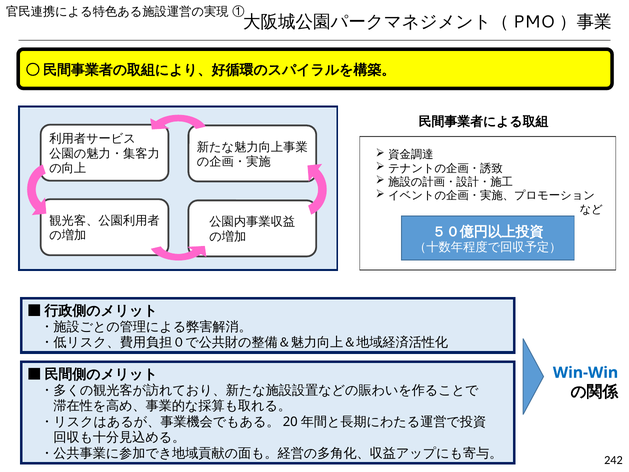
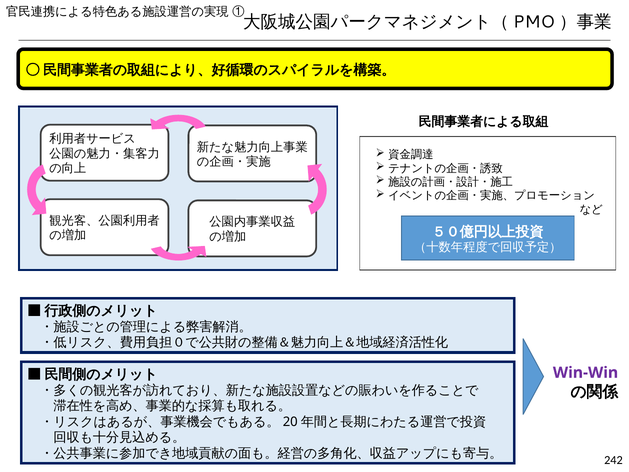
Win-Win colour: blue -> purple (586, 372)
